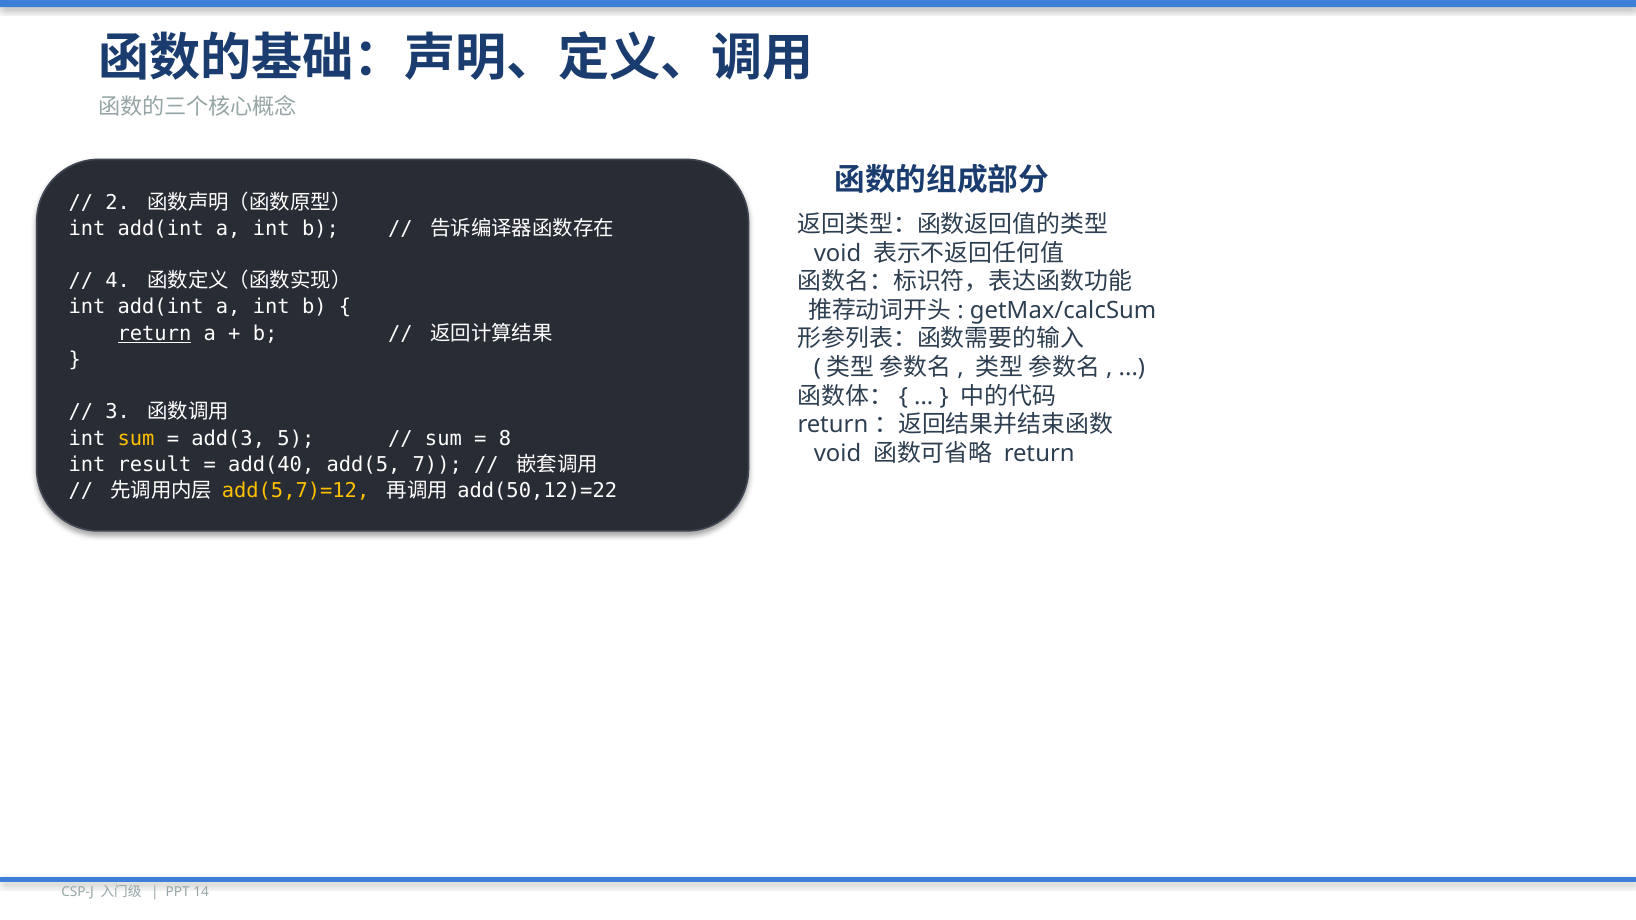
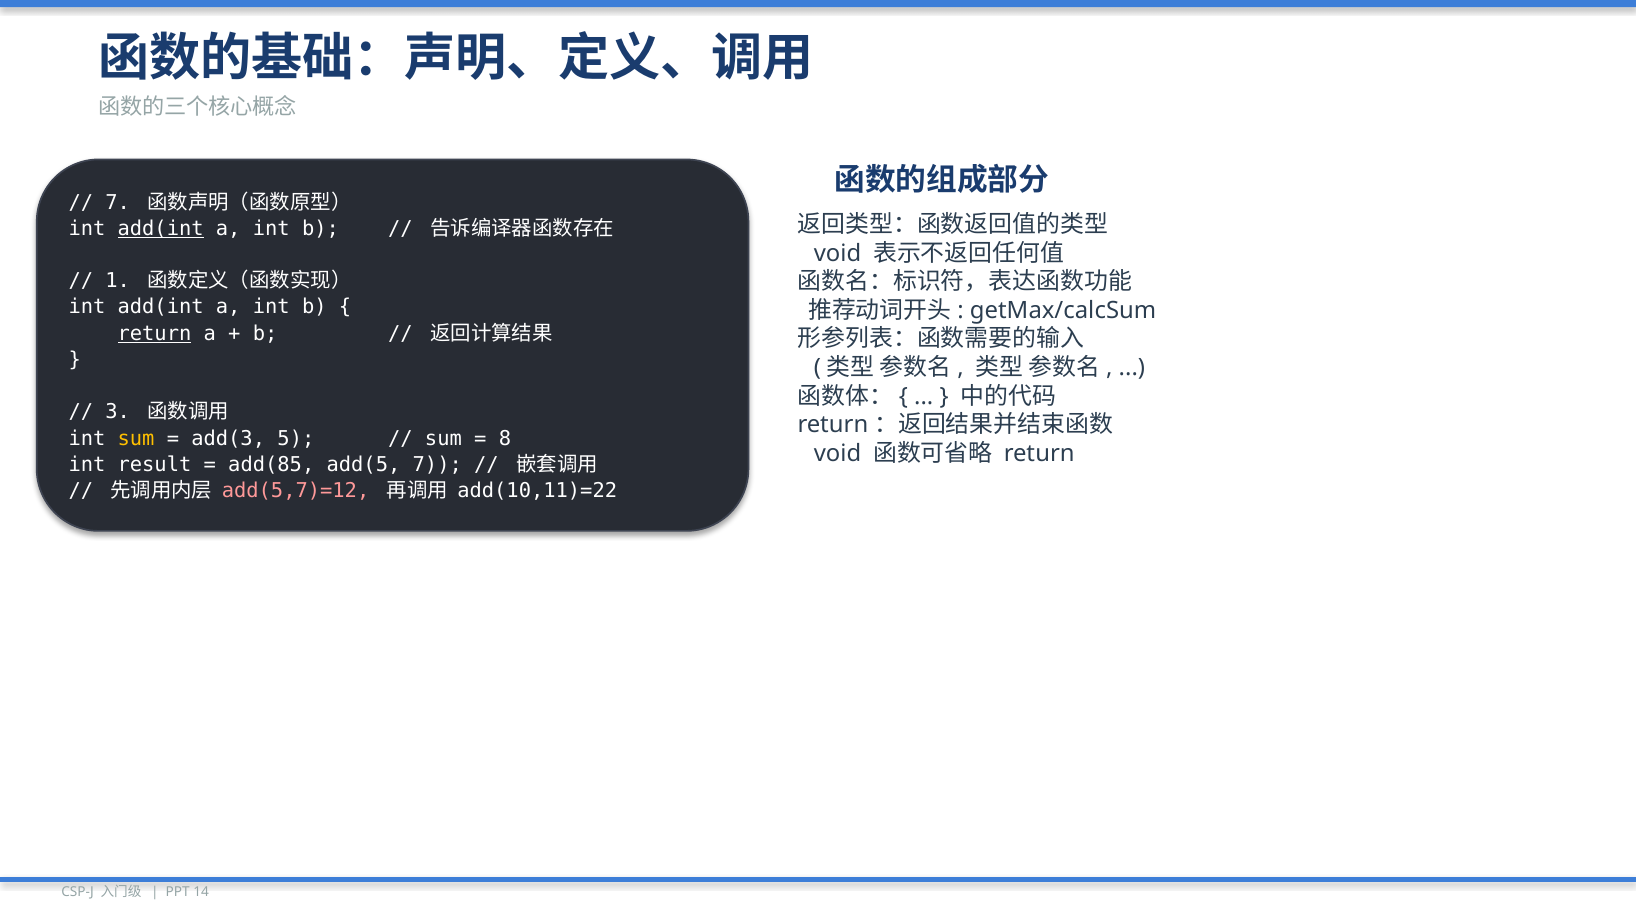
2: 2 -> 7 (118, 202)
add(int underline: none -> present (161, 229)
4: 4 -> 1 (118, 281)
add(40: add(40 -> add(85 (271, 465)
add(5,7)=12 colour: yellow -> pink (296, 491)
add(50,12)=22: add(50,12)=22 -> add(10,11)=22 (537, 491)
